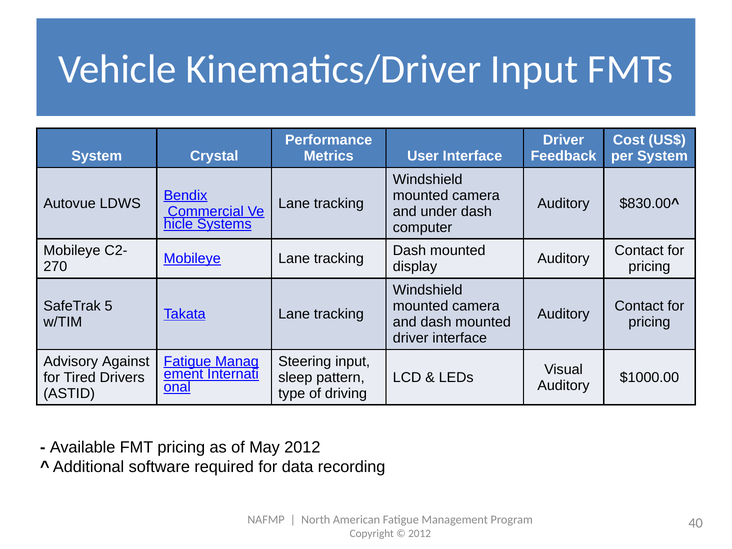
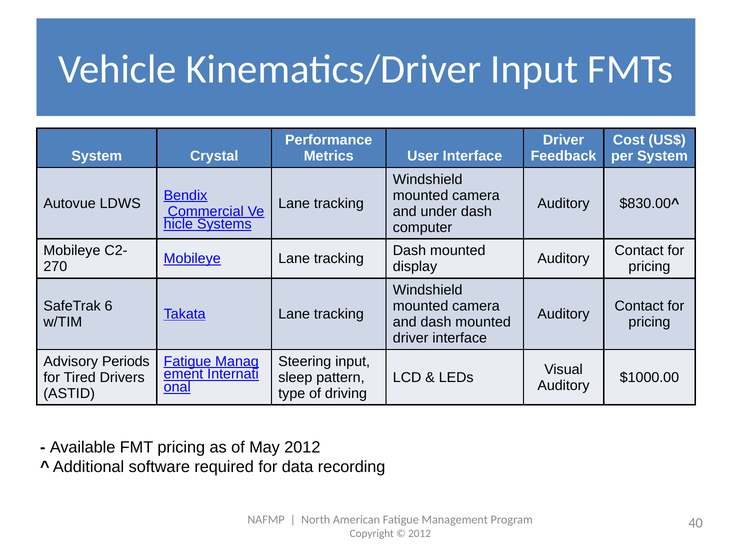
5: 5 -> 6 (109, 306)
Against: Against -> Periods (126, 361)
